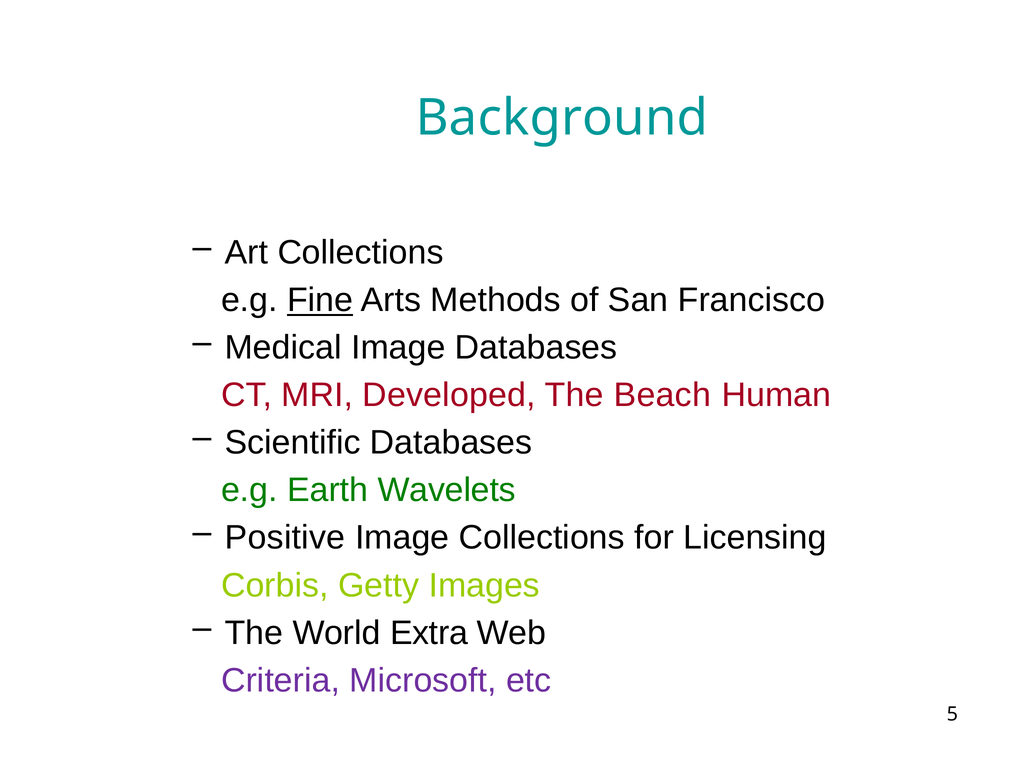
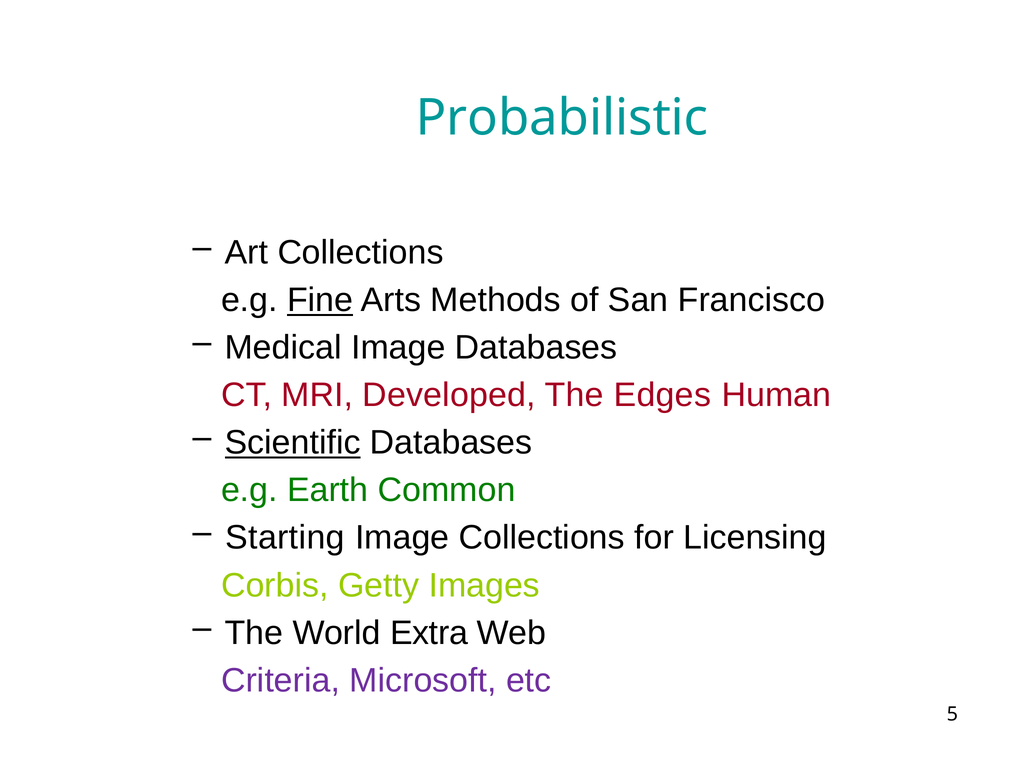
Background: Background -> Probabilistic (562, 118)
Beach: Beach -> Edges (662, 395)
Scientific underline: none -> present (293, 443)
Wavelets: Wavelets -> Common (447, 490)
Positive: Positive -> Starting (285, 538)
